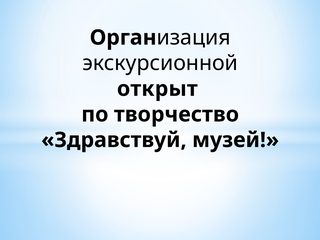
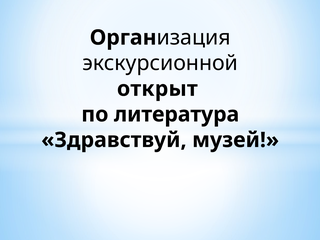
творчество: творчество -> литература (177, 114)
